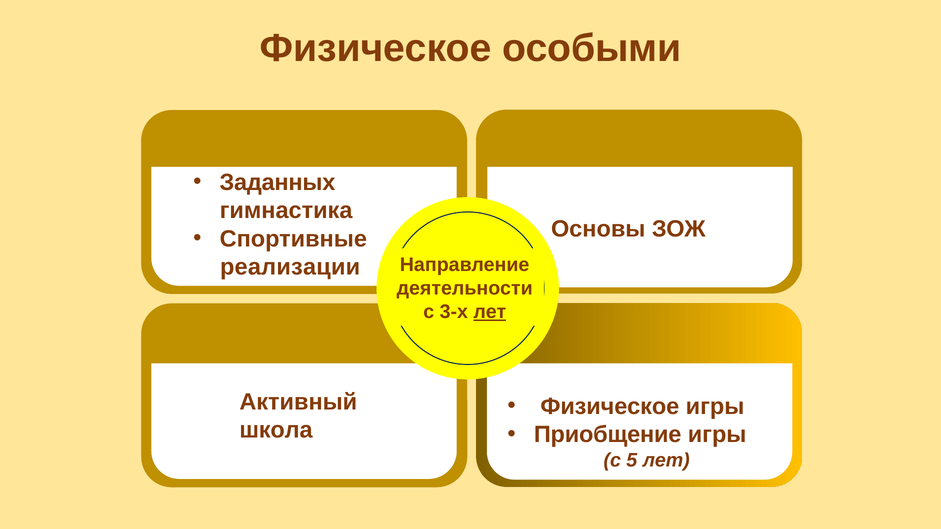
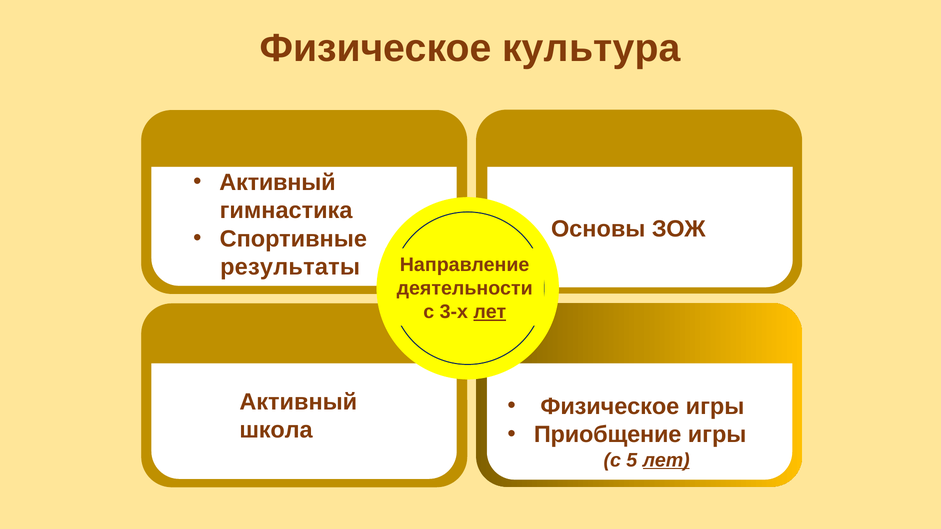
особыми: особыми -> культура (591, 49)
Заданных: Заданных -> Активный (277, 183)
реализации: реализации -> результаты (290, 267)
лет underline: none -> present (666, 460)
